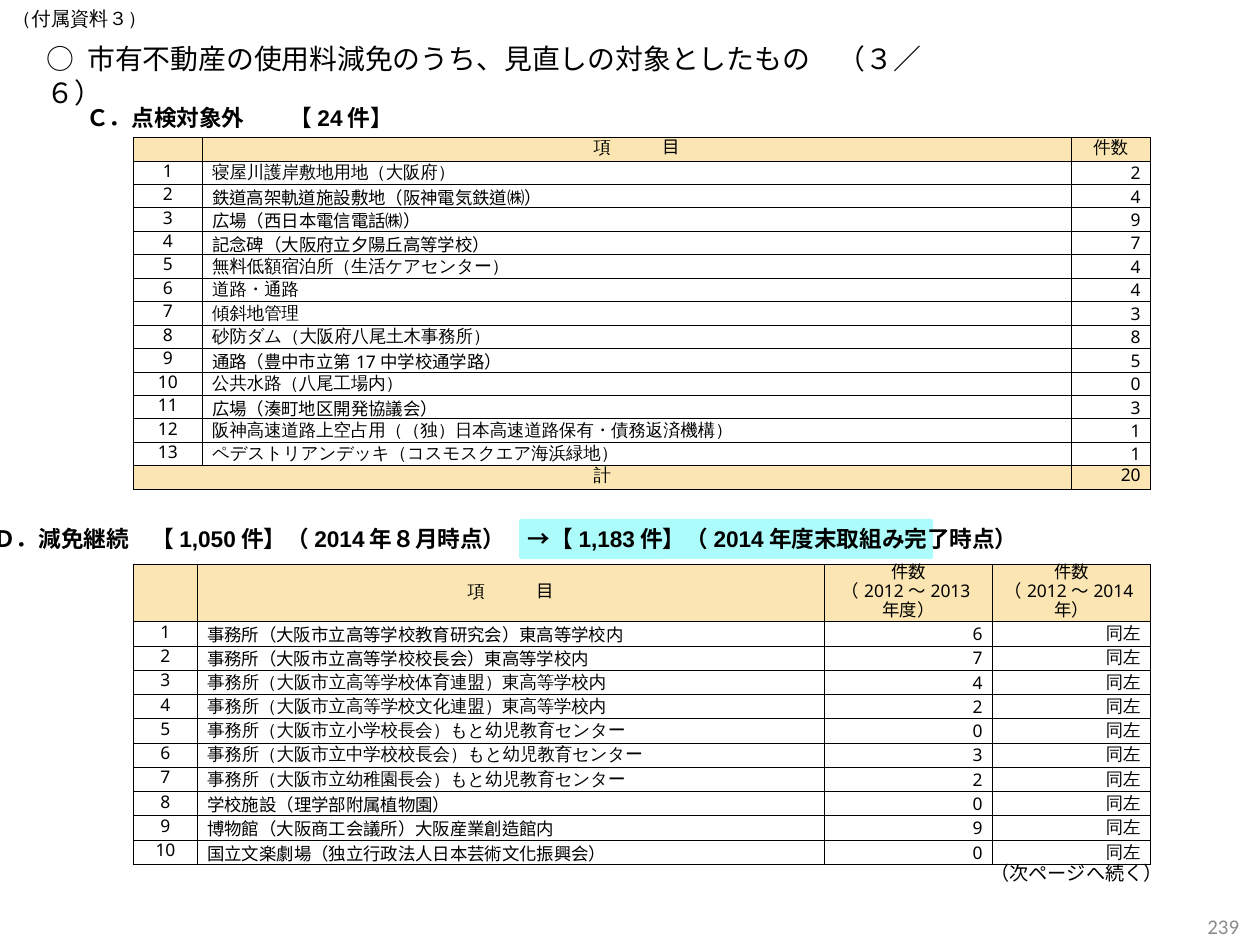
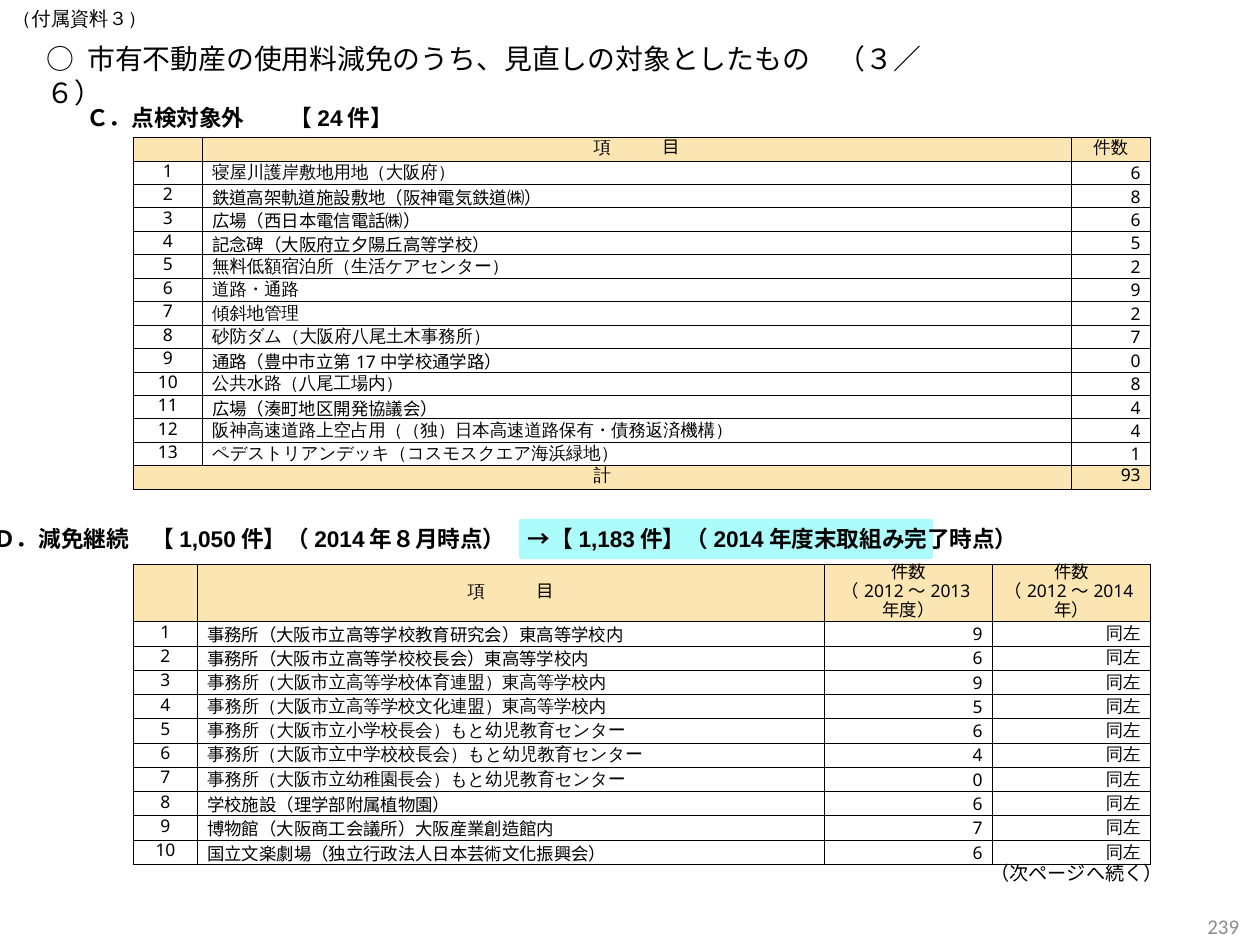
2: 2 -> 6 (1136, 174)
4: 4 -> 8 (1136, 197)
9: 9 -> 6 (1136, 221)
7: 7 -> 5 (1136, 244)
4: 4 -> 2 (1136, 268)
4: 4 -> 9 (1136, 291)
3: 3 -> 2 (1136, 315)
8: 8 -> 7 (1136, 338)
5: 5 -> 0 (1136, 362)
0: 0 -> 8 (1136, 385)
3: 3 -> 4 (1136, 409)
1: 1 -> 4 (1136, 432)
20: 20 -> 93 (1131, 476)
6: 6 -> 9 (978, 635)
7: 7 -> 6 (978, 659)
4: 4 -> 9 (978, 684)
2: 2 -> 5 (978, 708)
0: 0 -> 6 (978, 732)
3: 3 -> 4 (978, 757)
2: 2 -> 0 (978, 781)
0: 0 -> 6 (978, 805)
9: 9 -> 7 (978, 829)
0: 0 -> 6 (978, 854)
